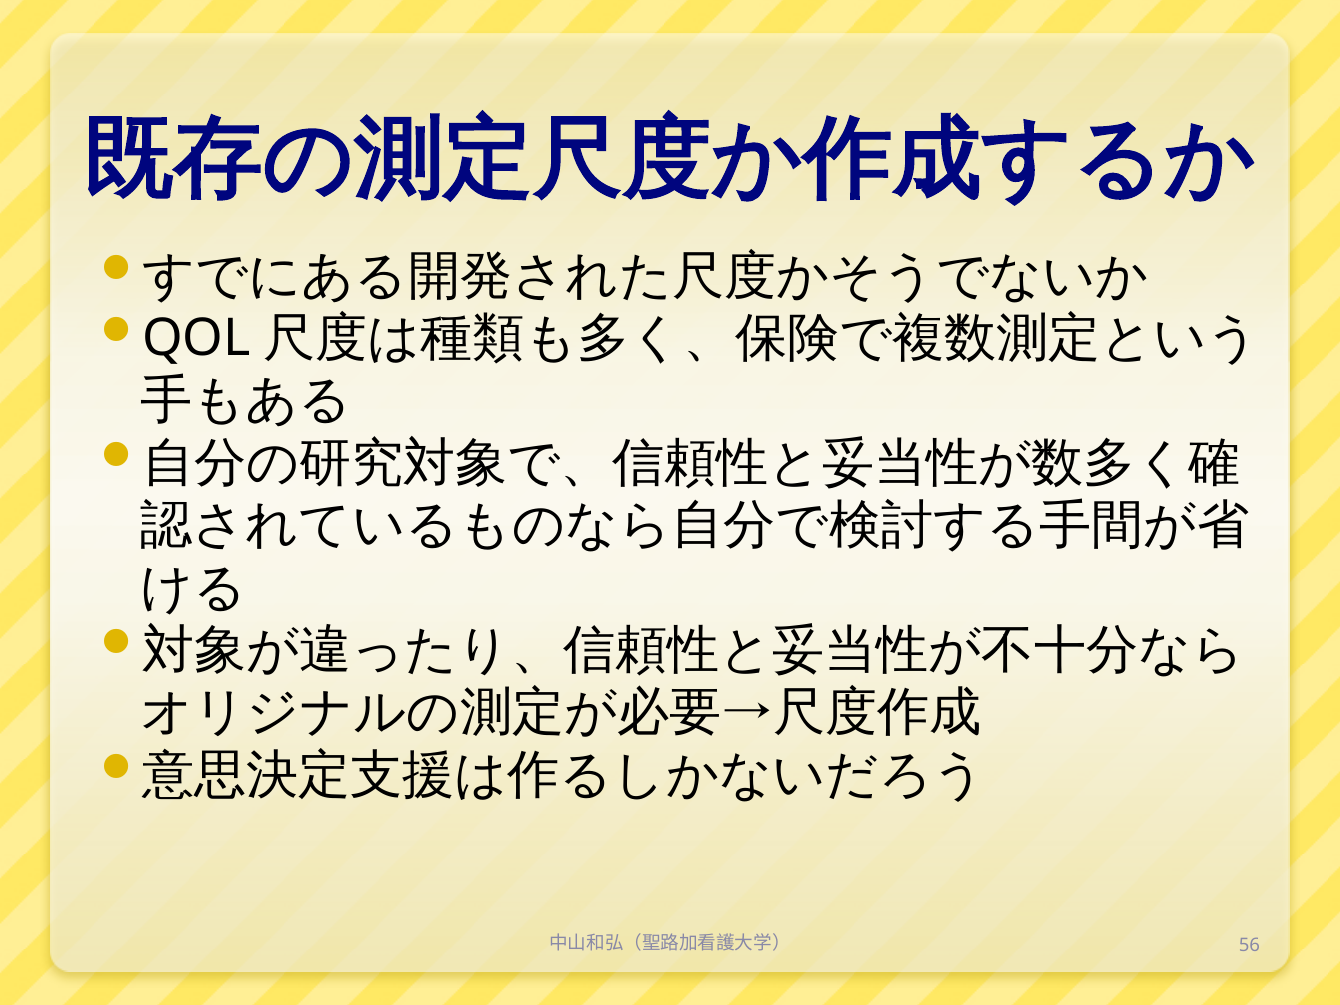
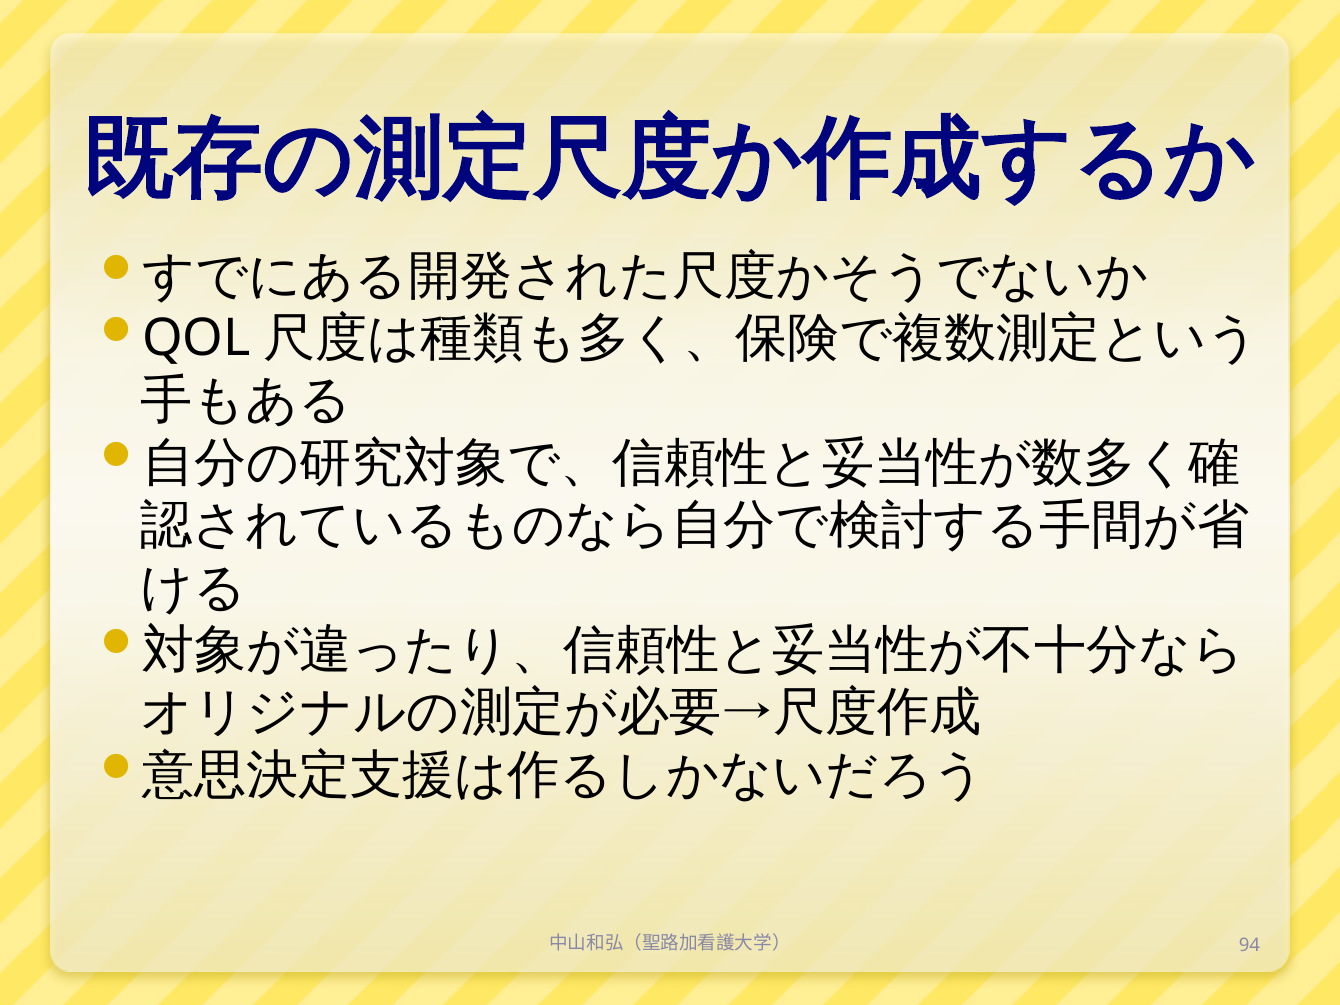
56: 56 -> 94 (1249, 945)
